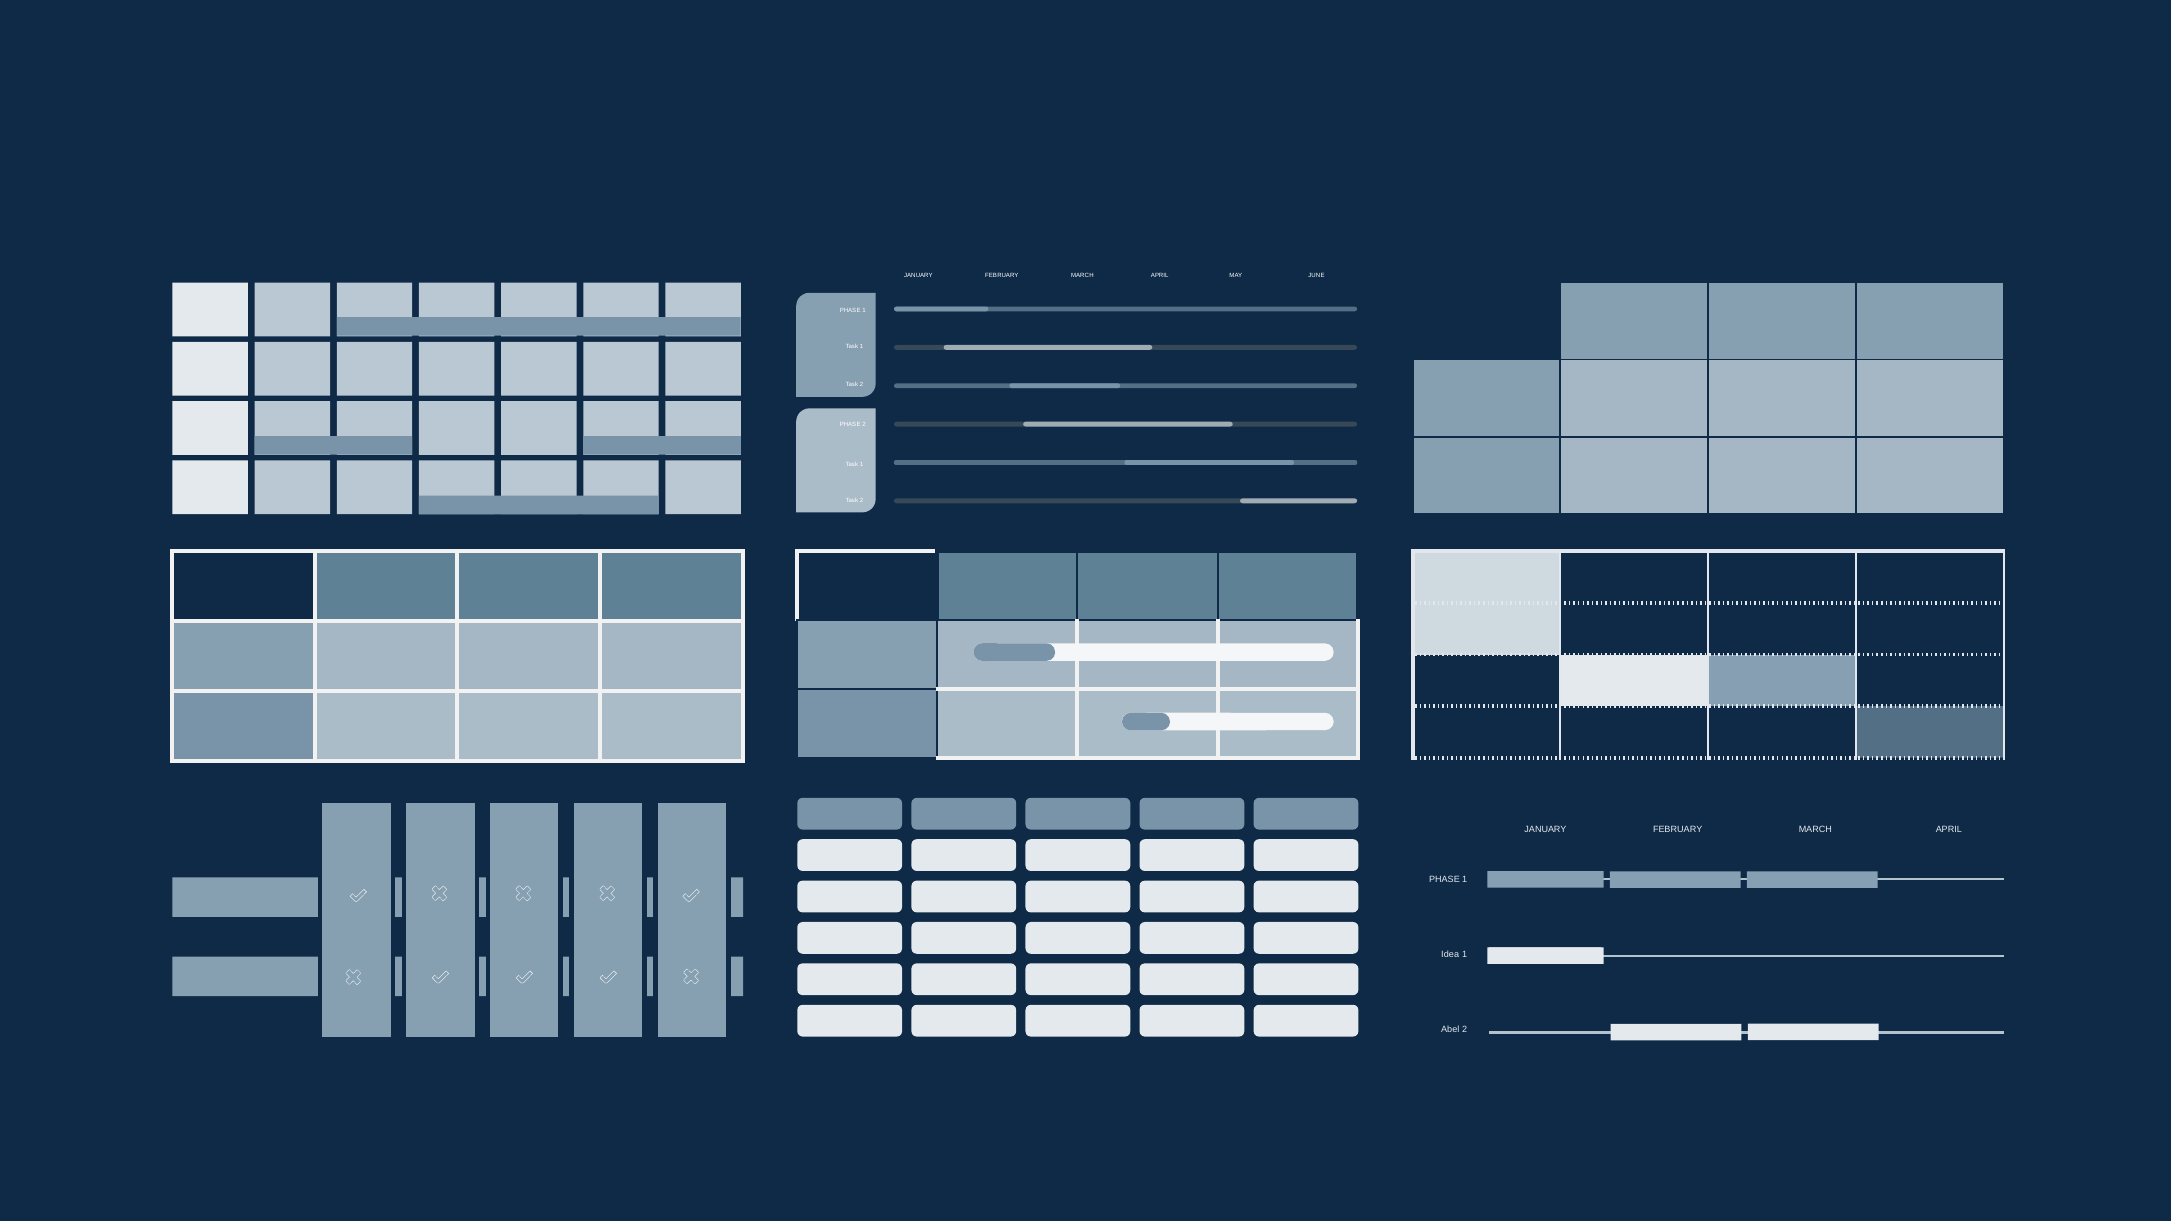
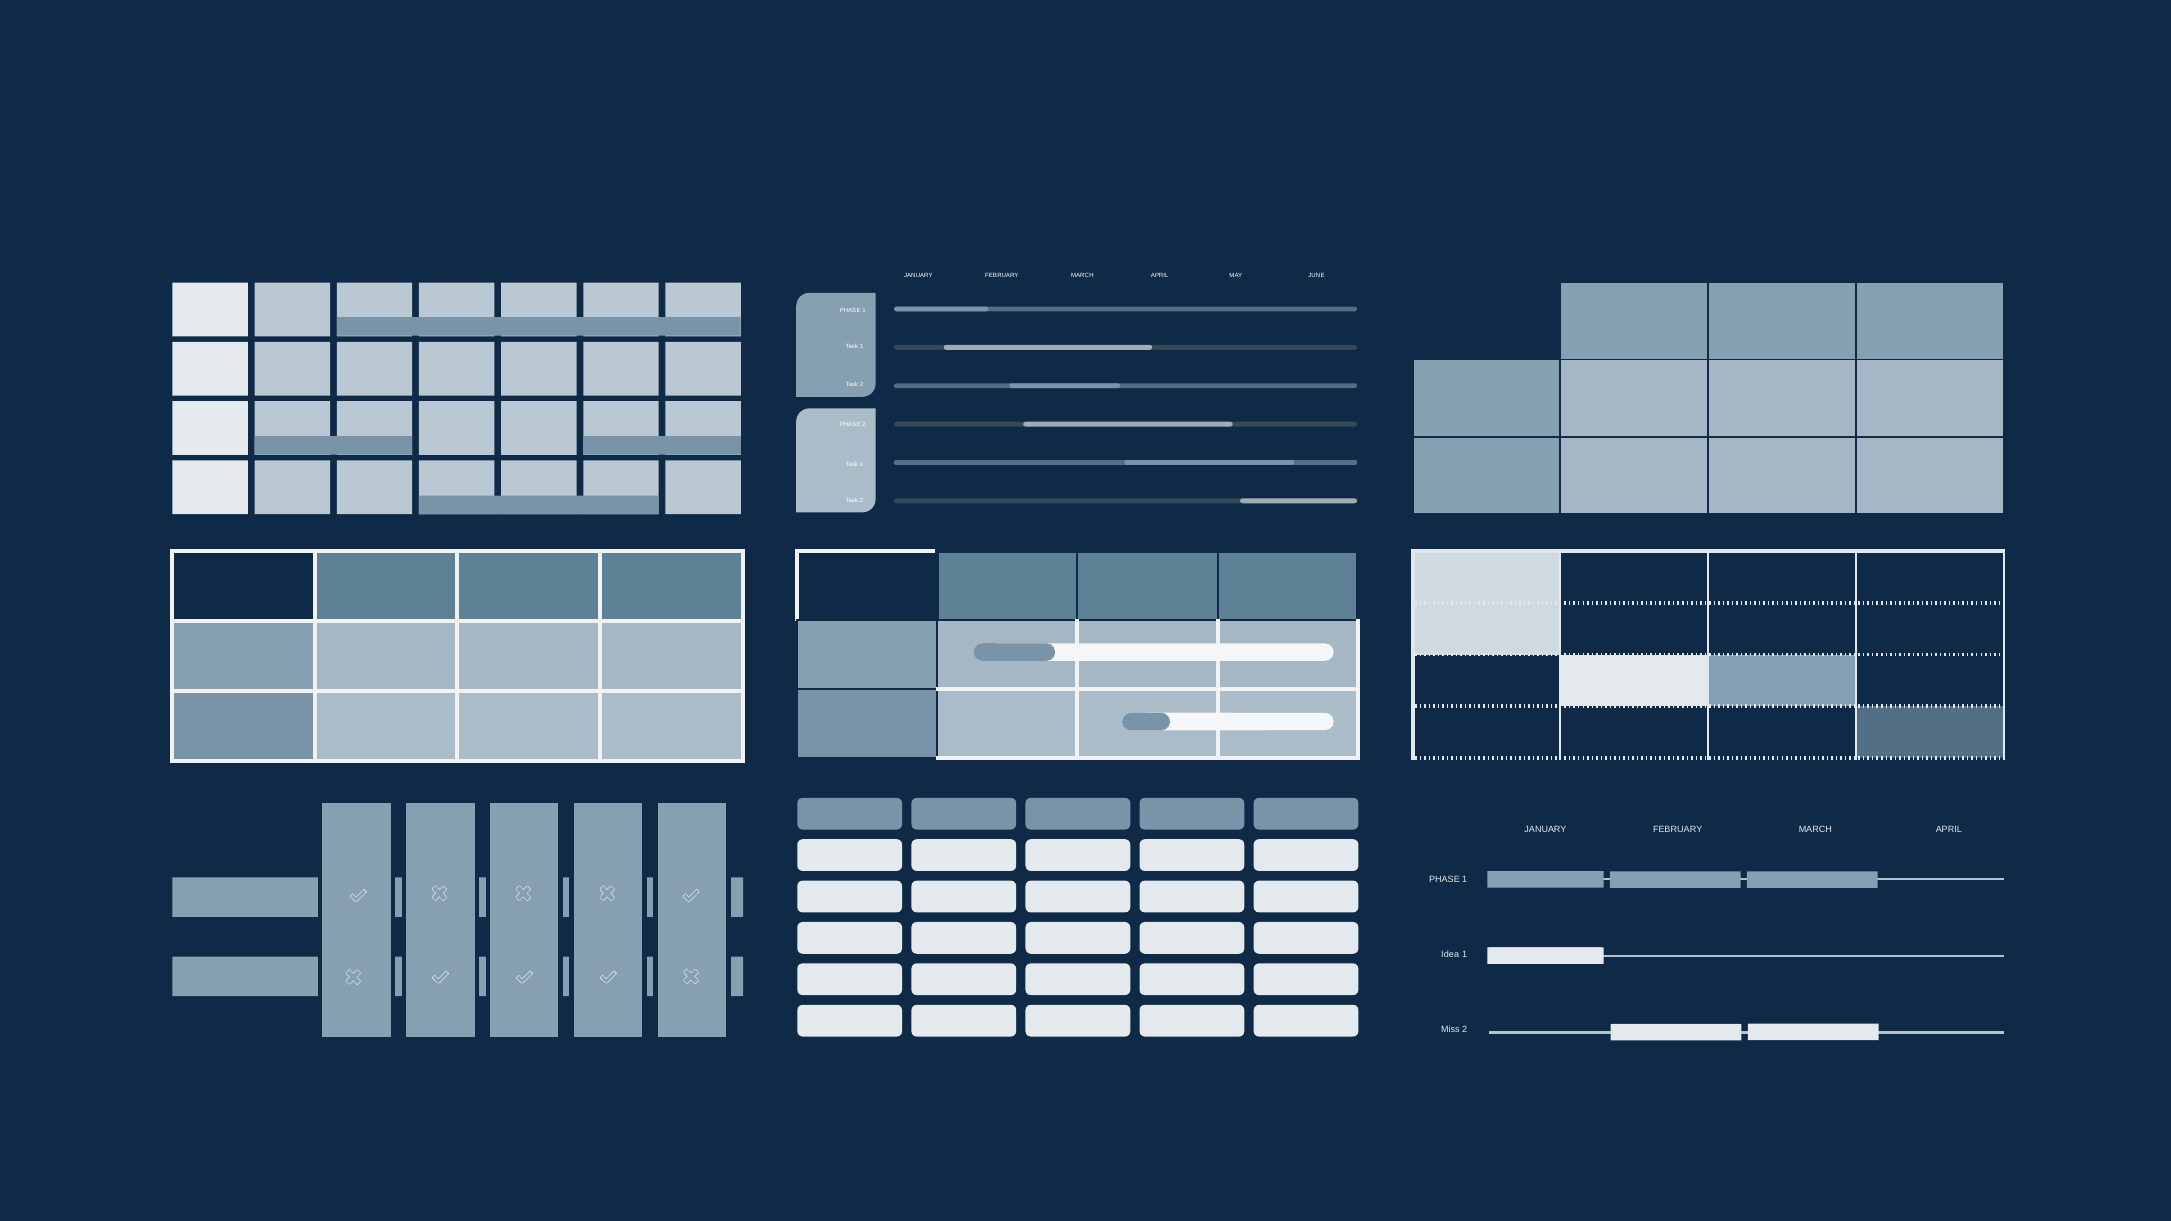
Abel: Abel -> Miss (1450, 1030)
